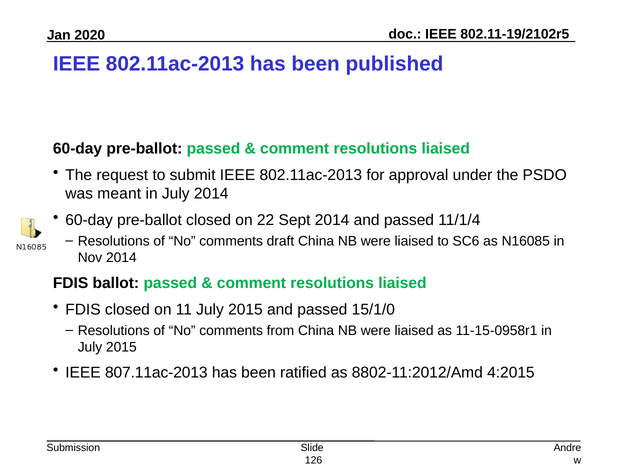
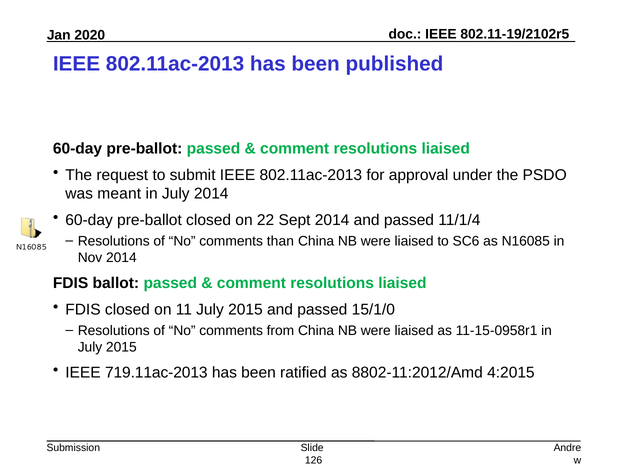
draft: draft -> than (280, 241)
807.11ac-2013: 807.11ac-2013 -> 719.11ac-2013 (156, 372)
